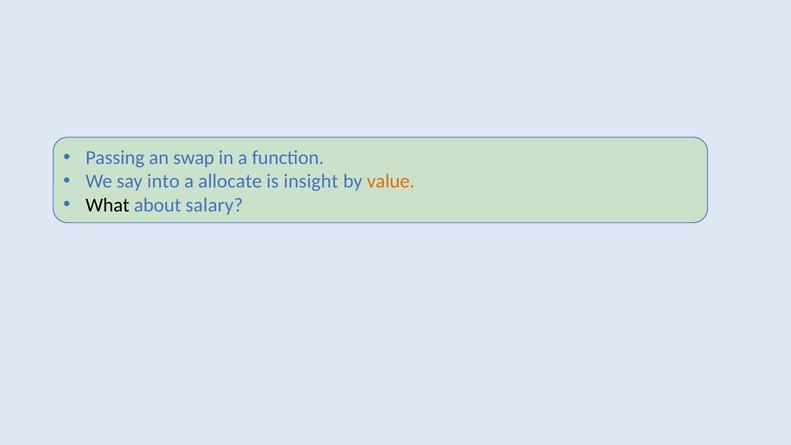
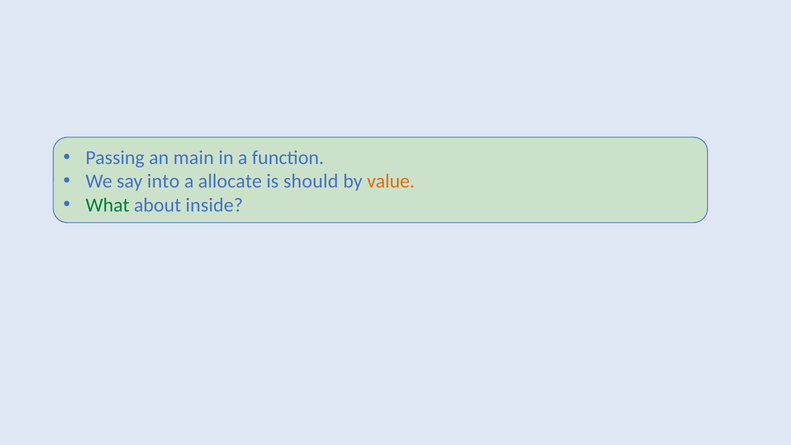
swap: swap -> main (194, 158)
insight: insight -> should (311, 181)
What colour: black -> green (107, 205)
salary: salary -> inside (214, 205)
